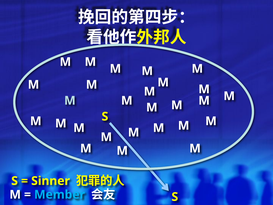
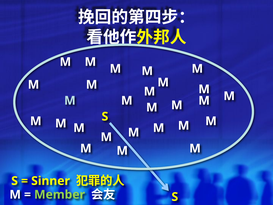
Member colour: light blue -> light green (60, 194)
